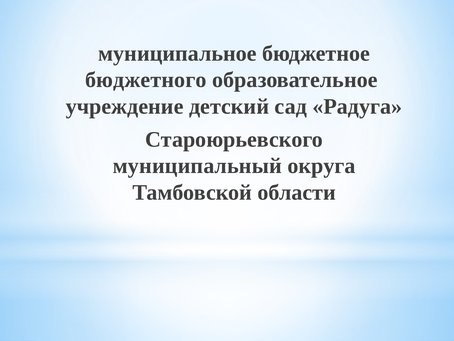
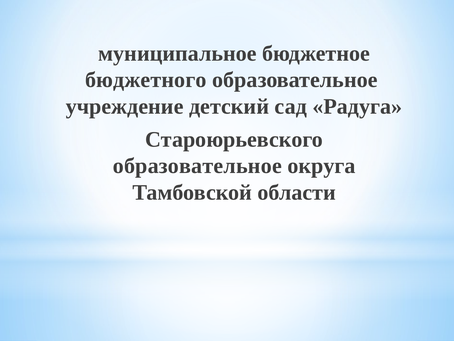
муниципальный: муниципальный -> образовательное (197, 166)
